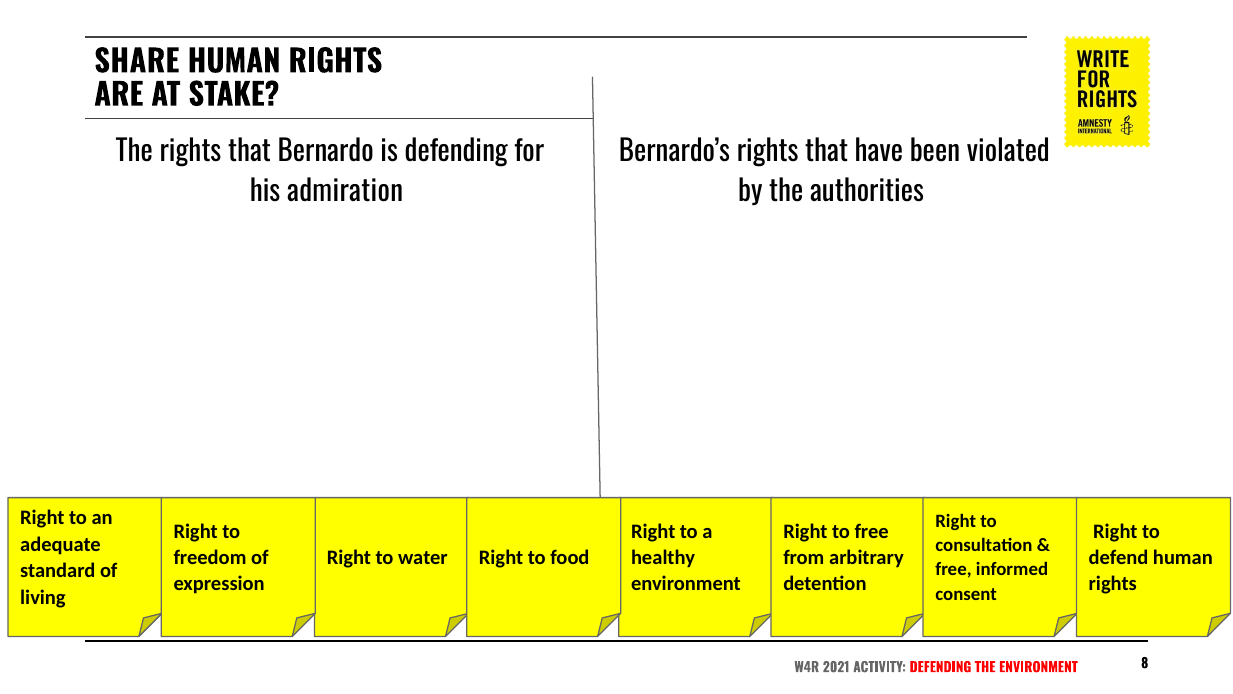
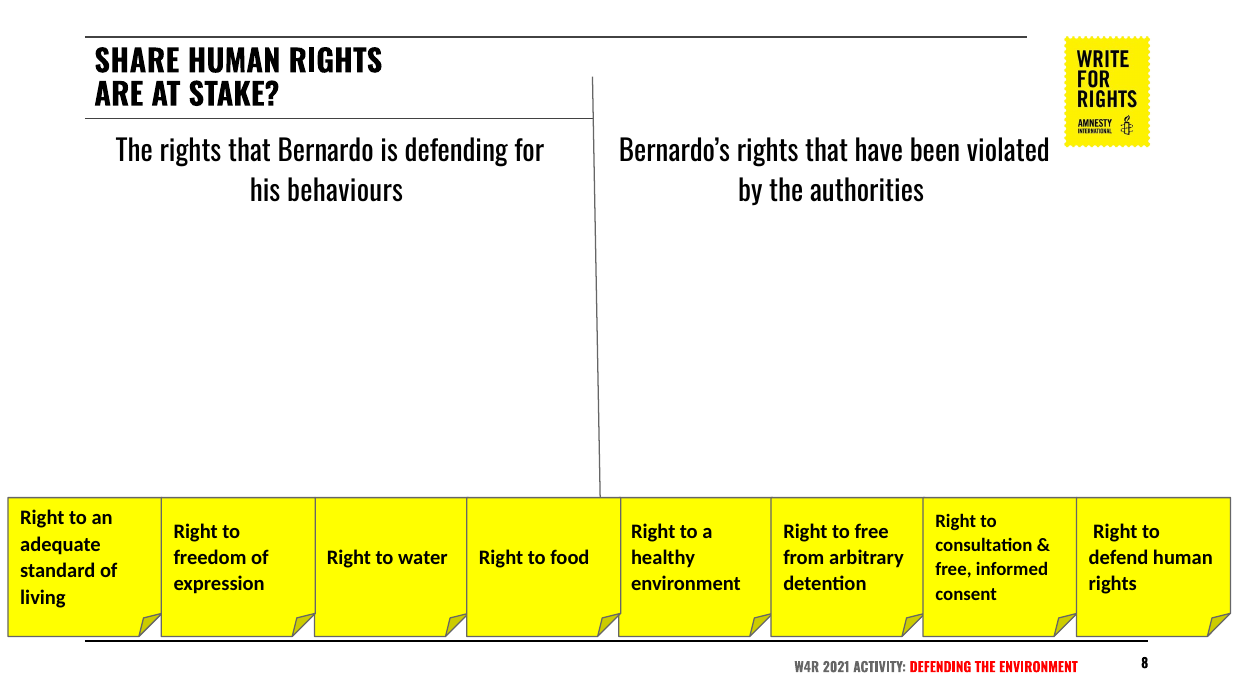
admiration: admiration -> behaviours (345, 192)
